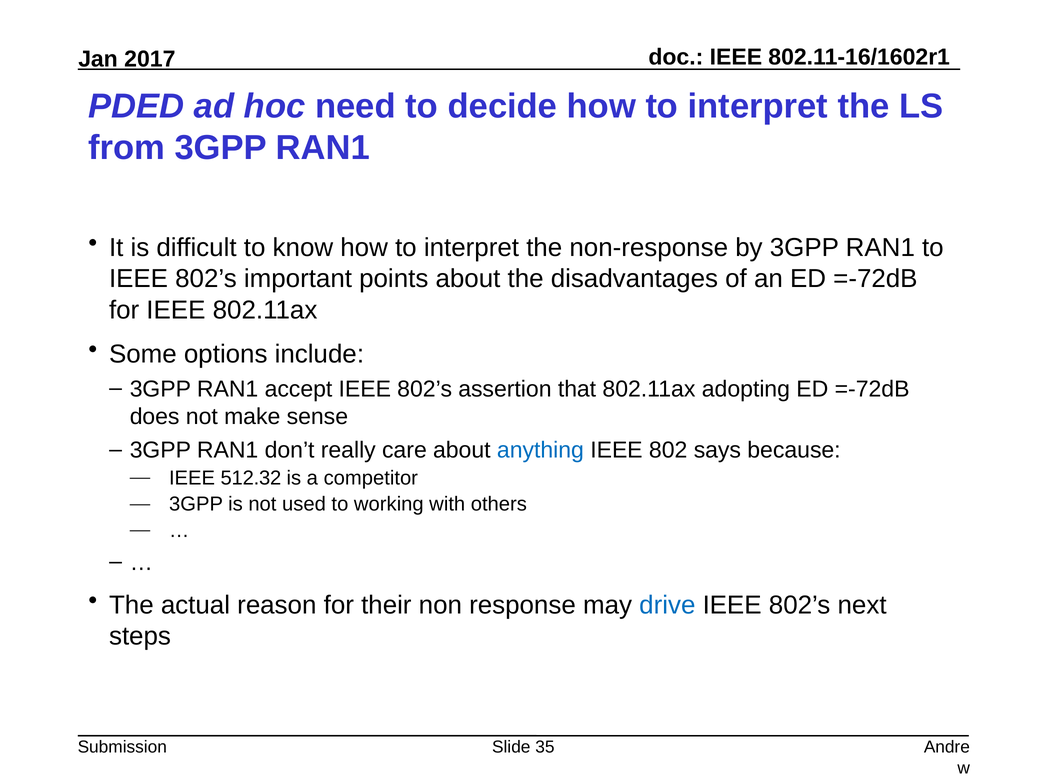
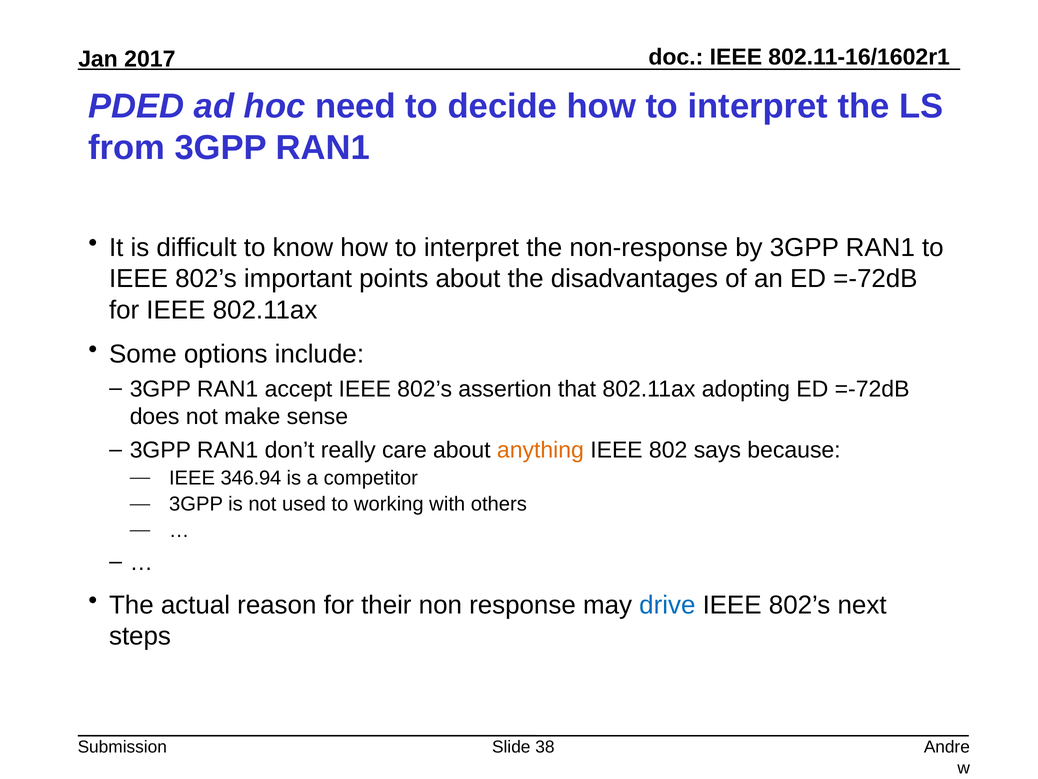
anything colour: blue -> orange (540, 450)
512.32: 512.32 -> 346.94 (251, 478)
35: 35 -> 38 (545, 747)
